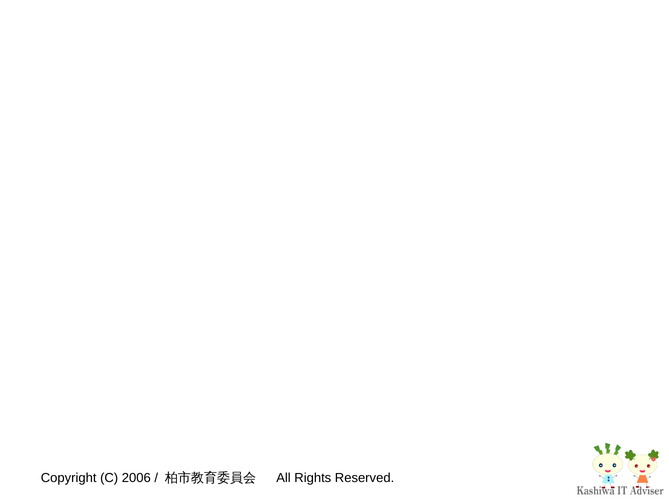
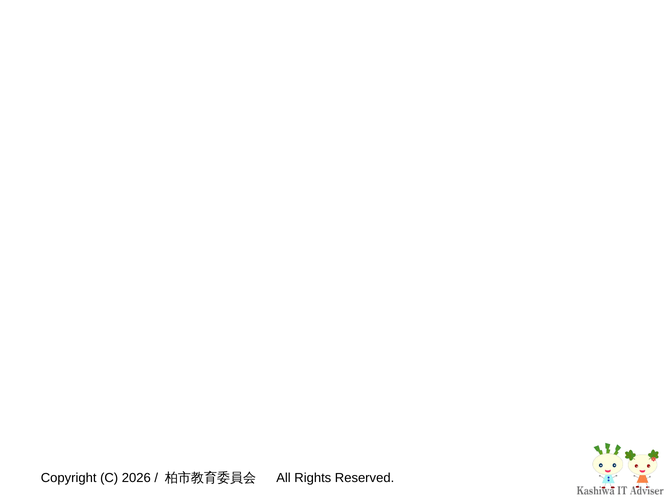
2006: 2006 -> 2026 (136, 478)
